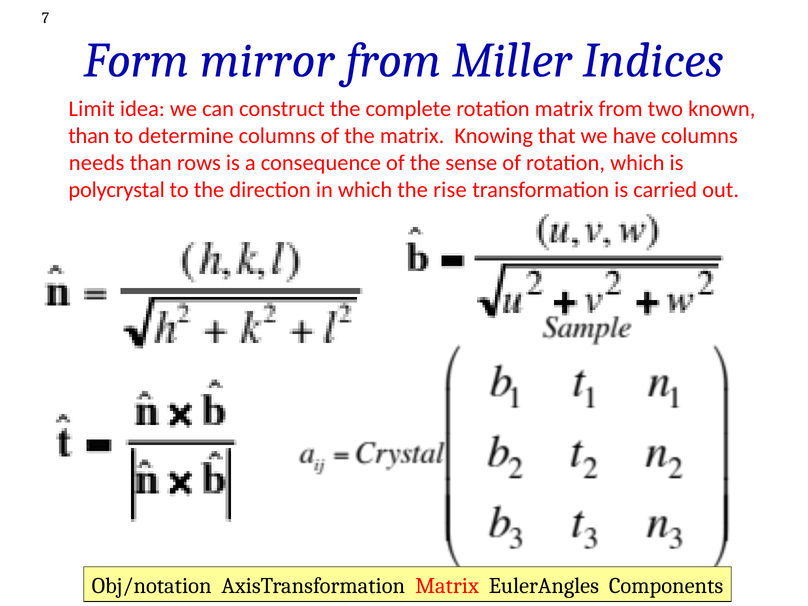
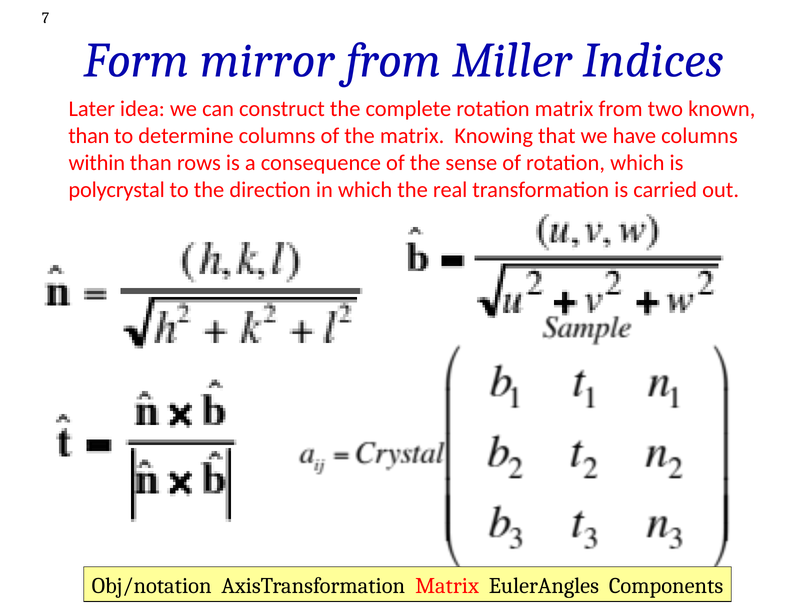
Limit: Limit -> Later (92, 109)
needs: needs -> within (97, 163)
rise: rise -> real (450, 190)
